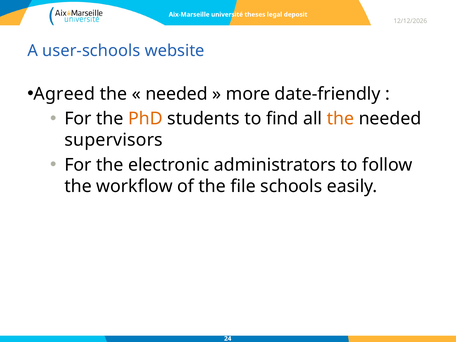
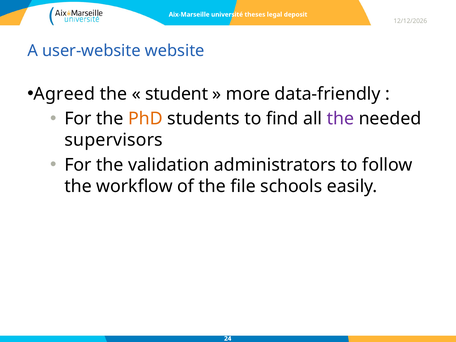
user-schools: user-schools -> user-website (91, 51)
needed: needed -> student (177, 94)
date-friendly: date-friendly -> data-friendly (328, 94)
the colour: orange -> purple (340, 119)
electronic: electronic -> validation (169, 165)
